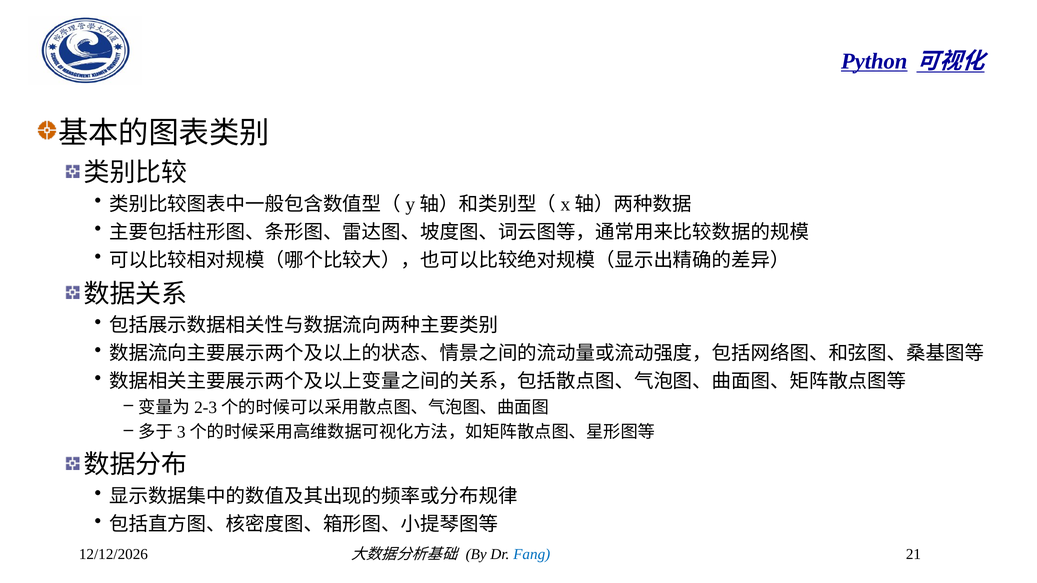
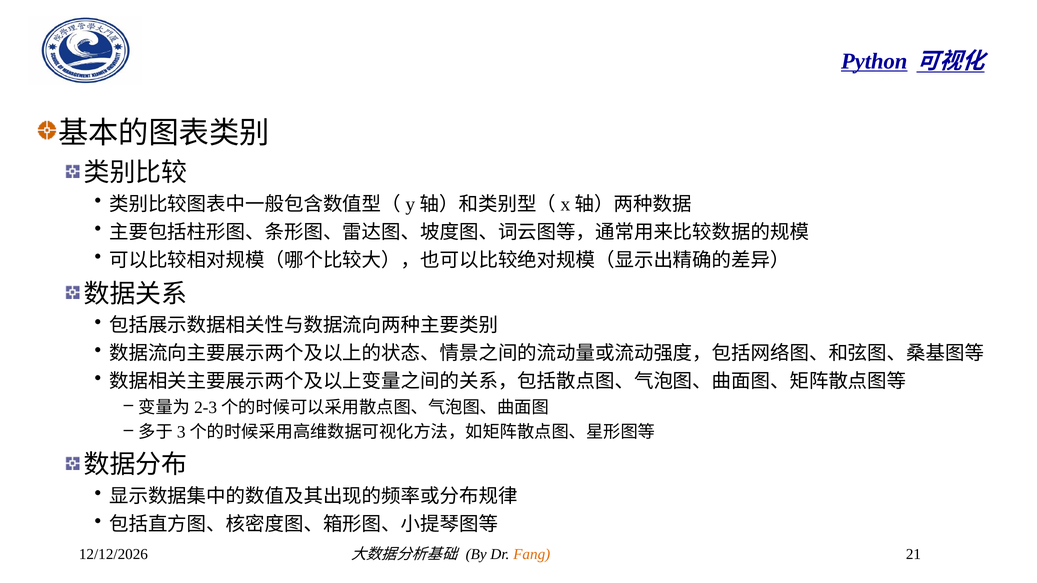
Fang colour: blue -> orange (532, 555)
